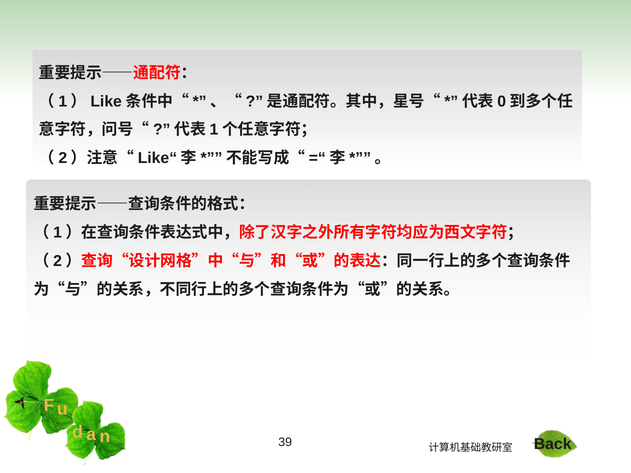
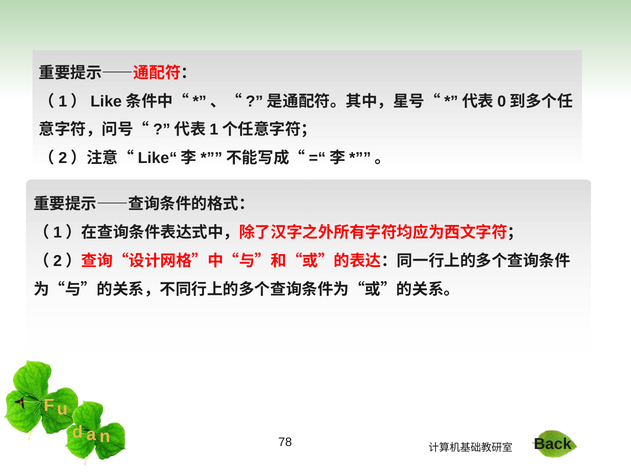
39: 39 -> 78 (285, 442)
